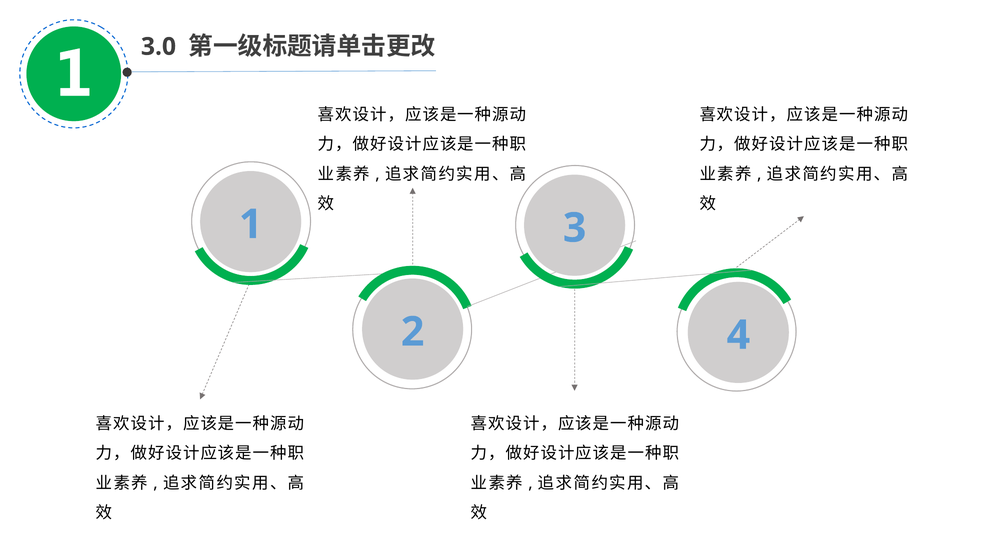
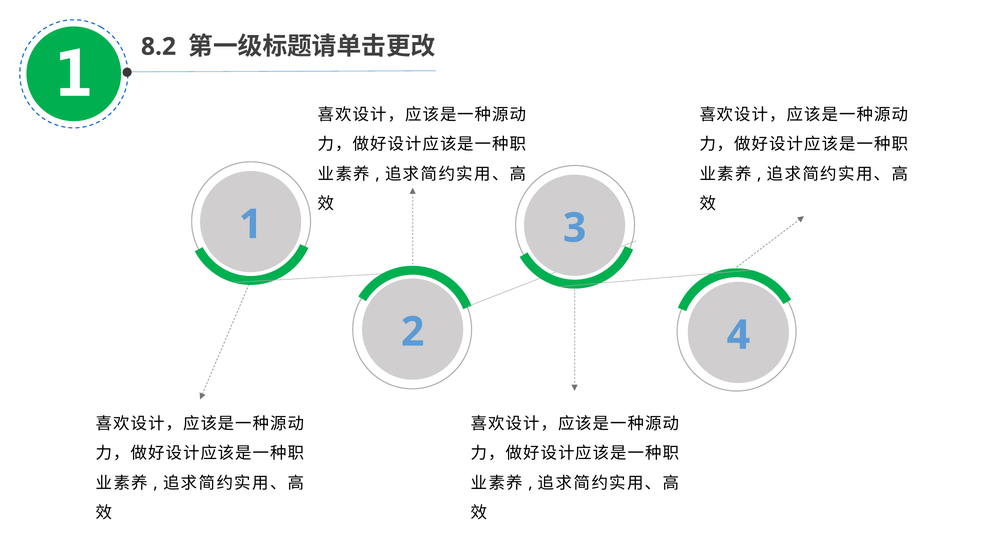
3.0: 3.0 -> 8.2 (158, 47)
